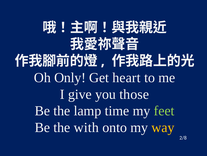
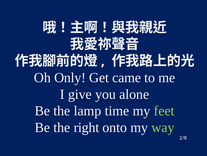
heart: heart -> came (127, 77)
those: those -> alone (134, 94)
with: with -> right (86, 127)
way colour: yellow -> light green (163, 127)
